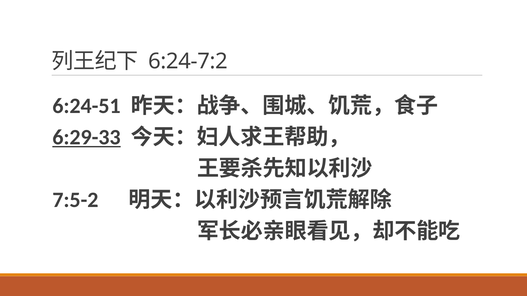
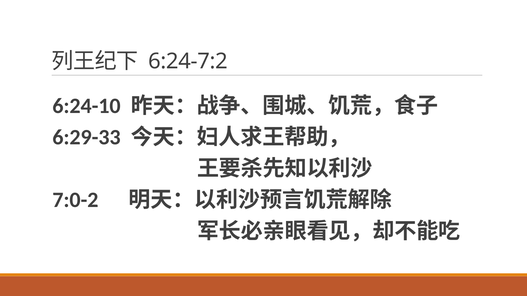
6:24-51: 6:24-51 -> 6:24-10 (86, 106)
6:29-33 underline: present -> none (86, 137)
7:5-2: 7:5-2 -> 7:0-2 (75, 200)
